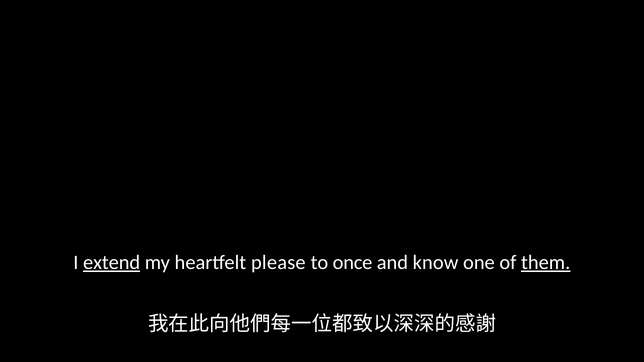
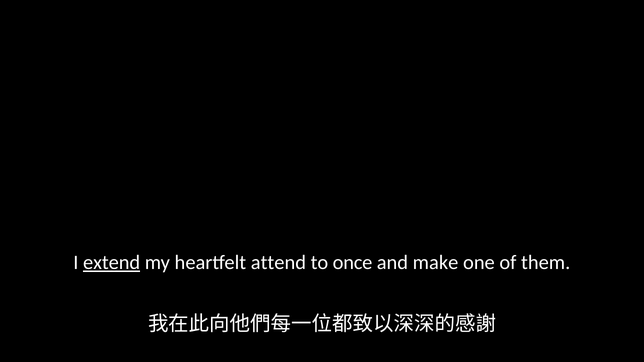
please: please -> attend (278, 263)
know: know -> make (436, 263)
them underline: present -> none (546, 263)
